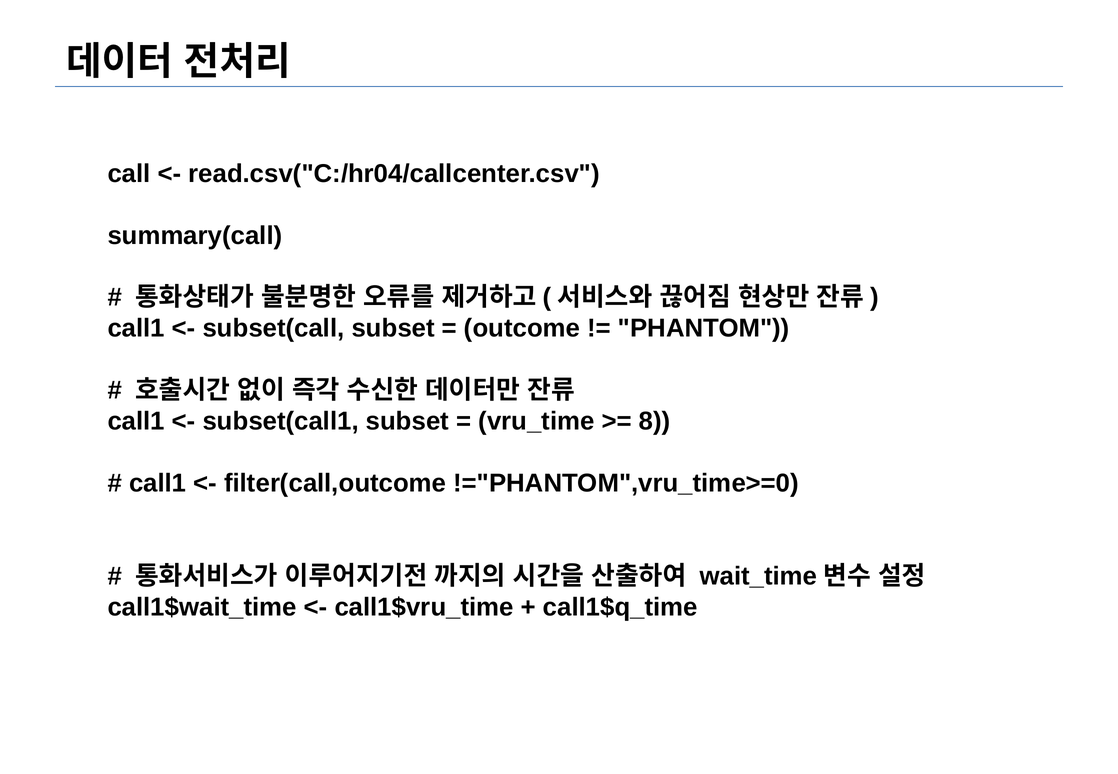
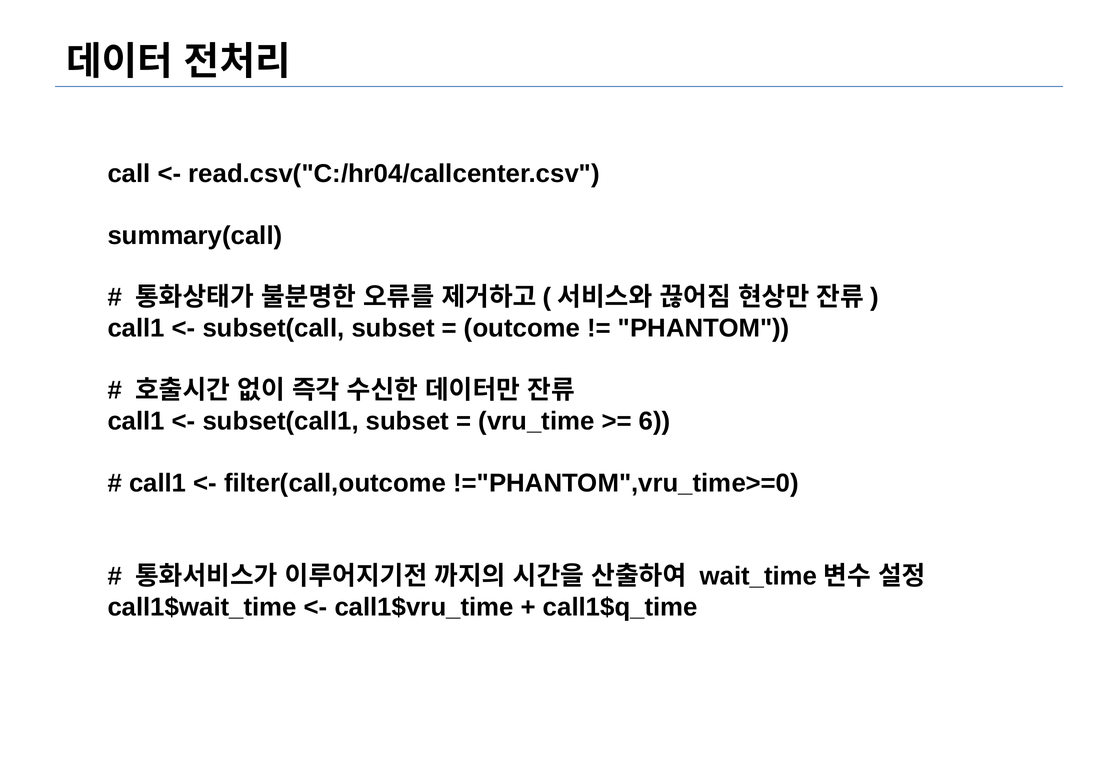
8: 8 -> 6 (655, 421)
